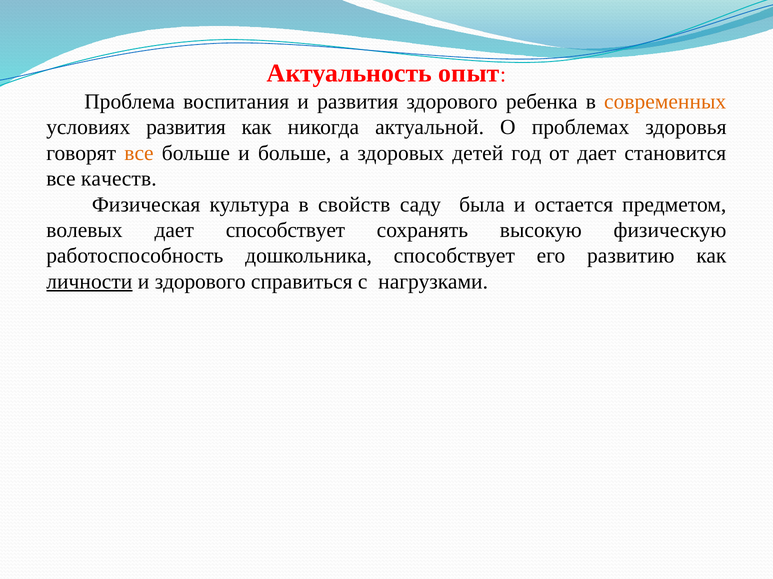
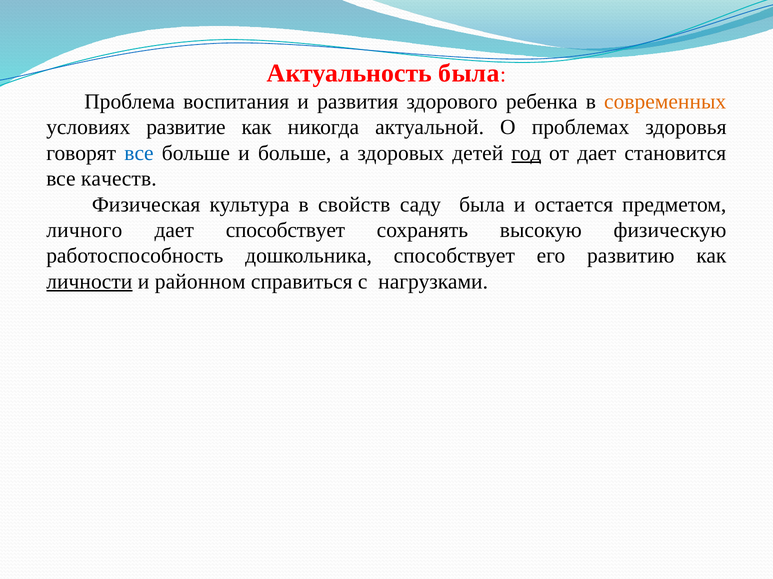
Актуальность опыт: опыт -> была (469, 74)
условиях развития: развития -> развитие (186, 127)
все colour: orange -> blue (139, 153)
год underline: none -> present (526, 153)
волевых: волевых -> личного (84, 230)
и здорового: здорового -> районном (200, 282)
